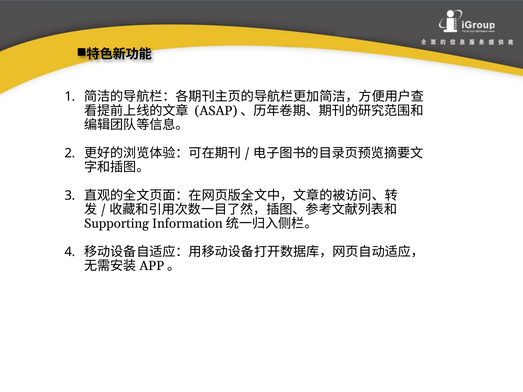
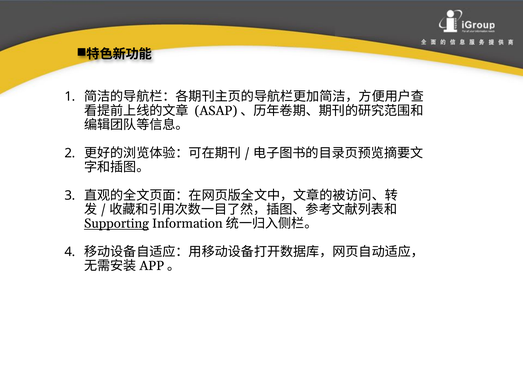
Supporting underline: none -> present (116, 224)
